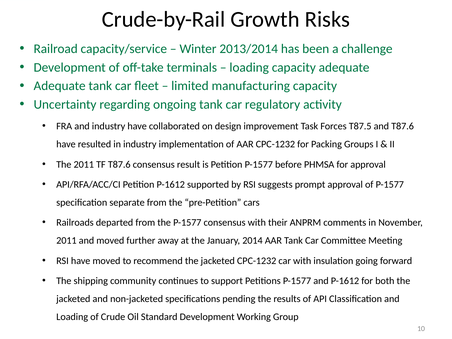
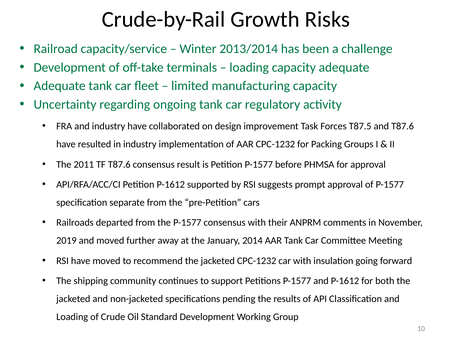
2011: 2011 -> 2019 (66, 241)
